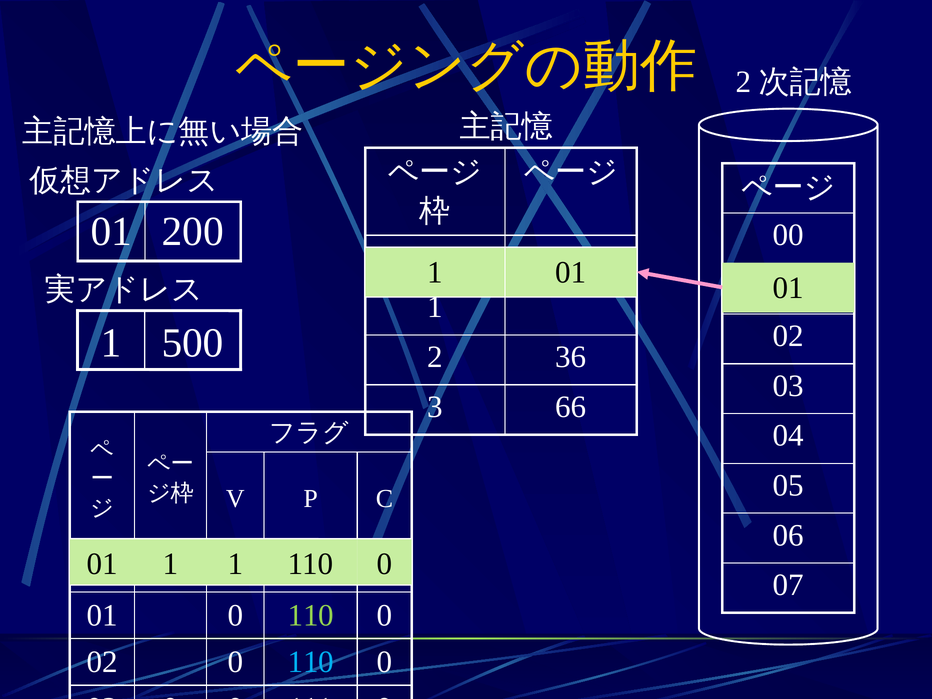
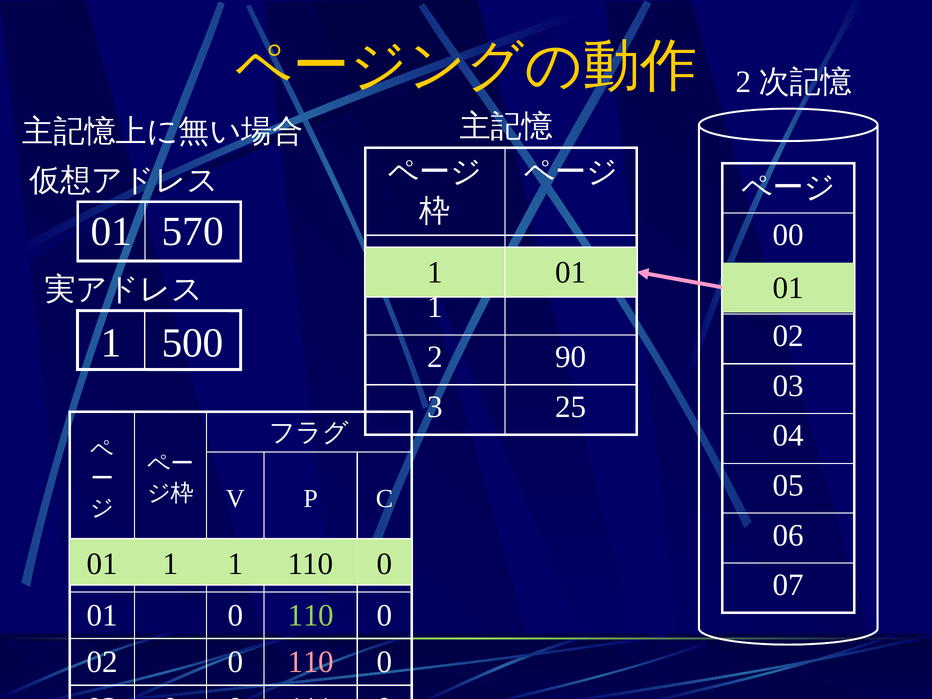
200: 200 -> 570 (193, 232)
36: 36 -> 90 (571, 357)
66: 66 -> 25 (571, 407)
110 colour: light blue -> pink (311, 662)
